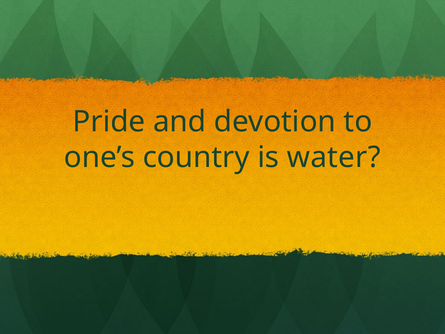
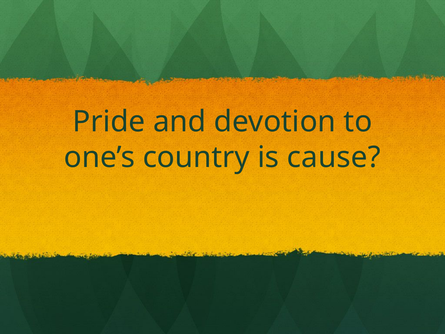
water: water -> cause (334, 157)
